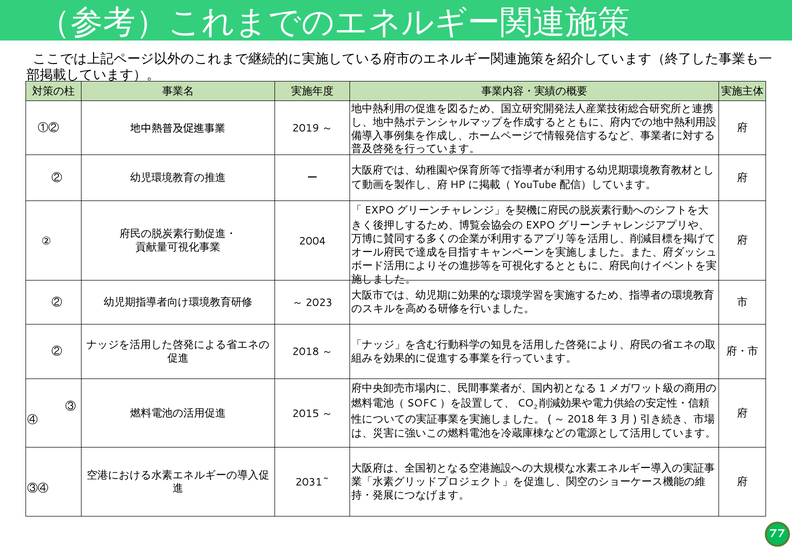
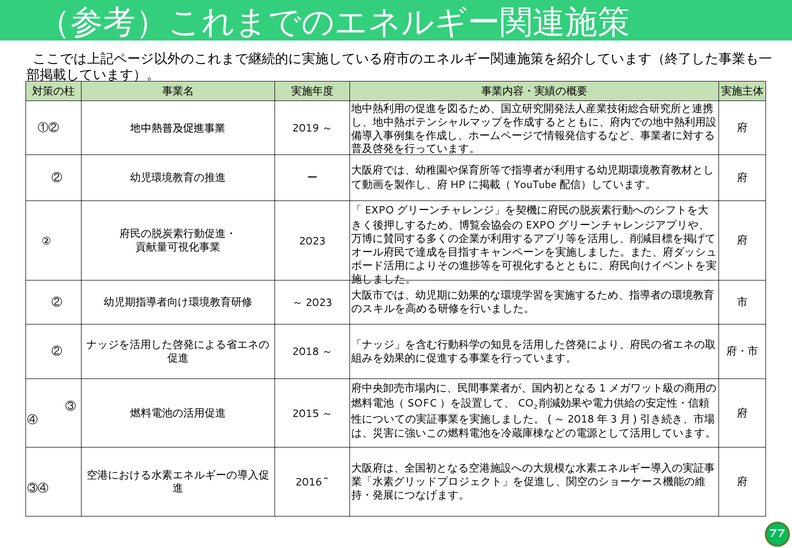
2004: 2004 -> 2023 (312, 241)
2031~: 2031~ -> 2016~ (312, 483)
